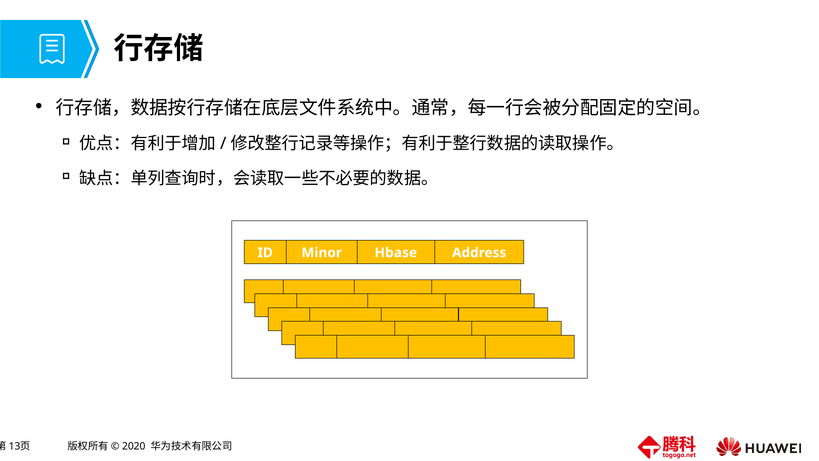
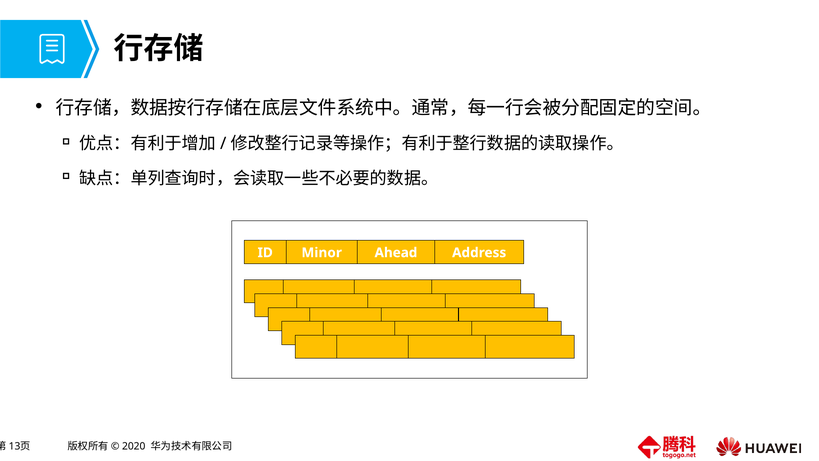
Hbase: Hbase -> Ahead (396, 253)
